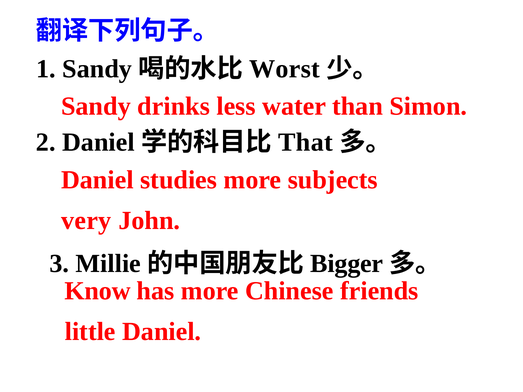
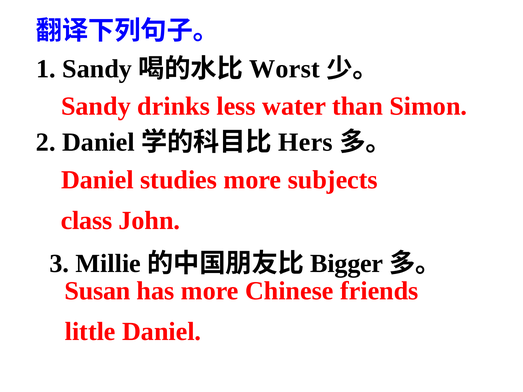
That: That -> Hers (305, 142)
very: very -> class (87, 221)
Know: Know -> Susan (98, 291)
